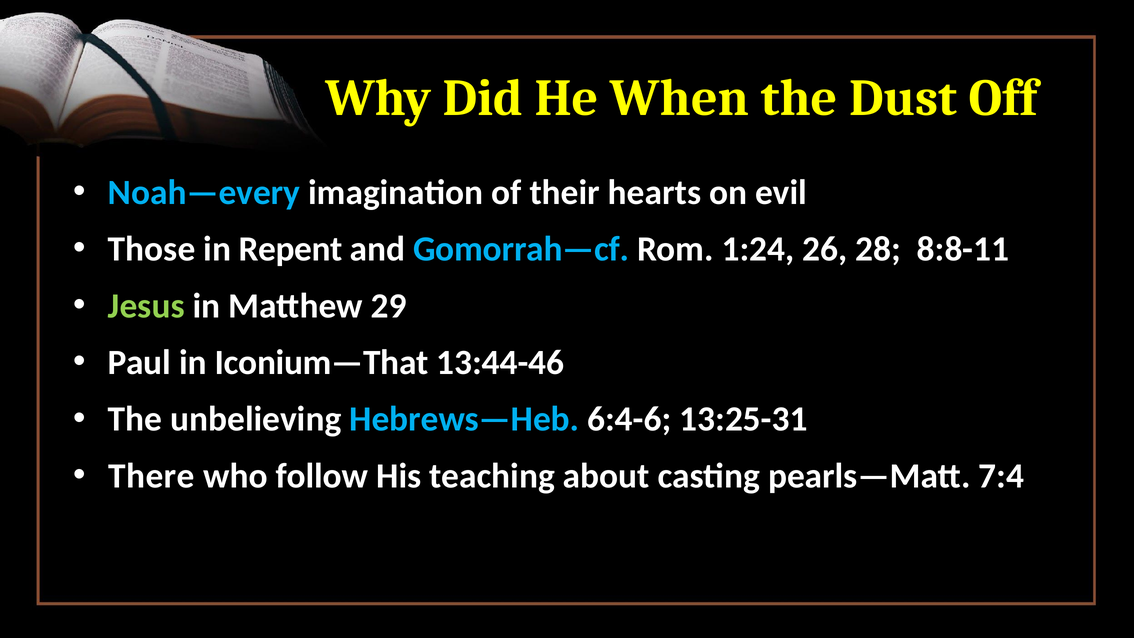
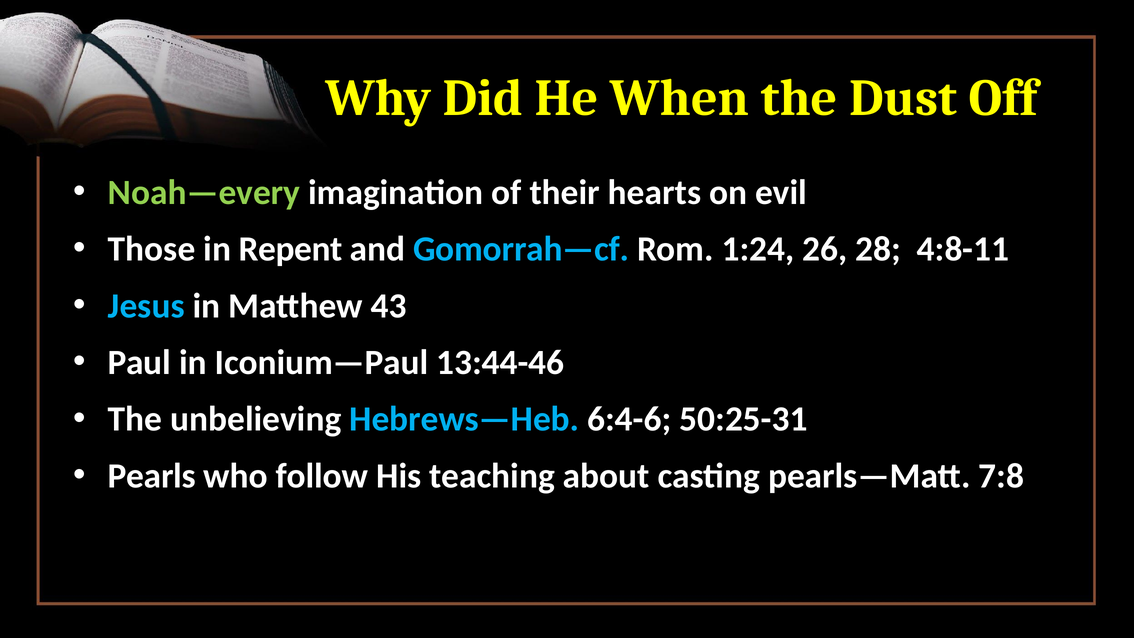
Noah—every colour: light blue -> light green (204, 192)
8:8-11: 8:8-11 -> 4:8-11 (963, 249)
Jesus colour: light green -> light blue (146, 306)
29: 29 -> 43 (389, 306)
Iconium—That: Iconium—That -> Iconium—Paul (322, 363)
13:25-31: 13:25-31 -> 50:25-31 (744, 419)
There: There -> Pearls (152, 476)
7:4: 7:4 -> 7:8 (1001, 476)
